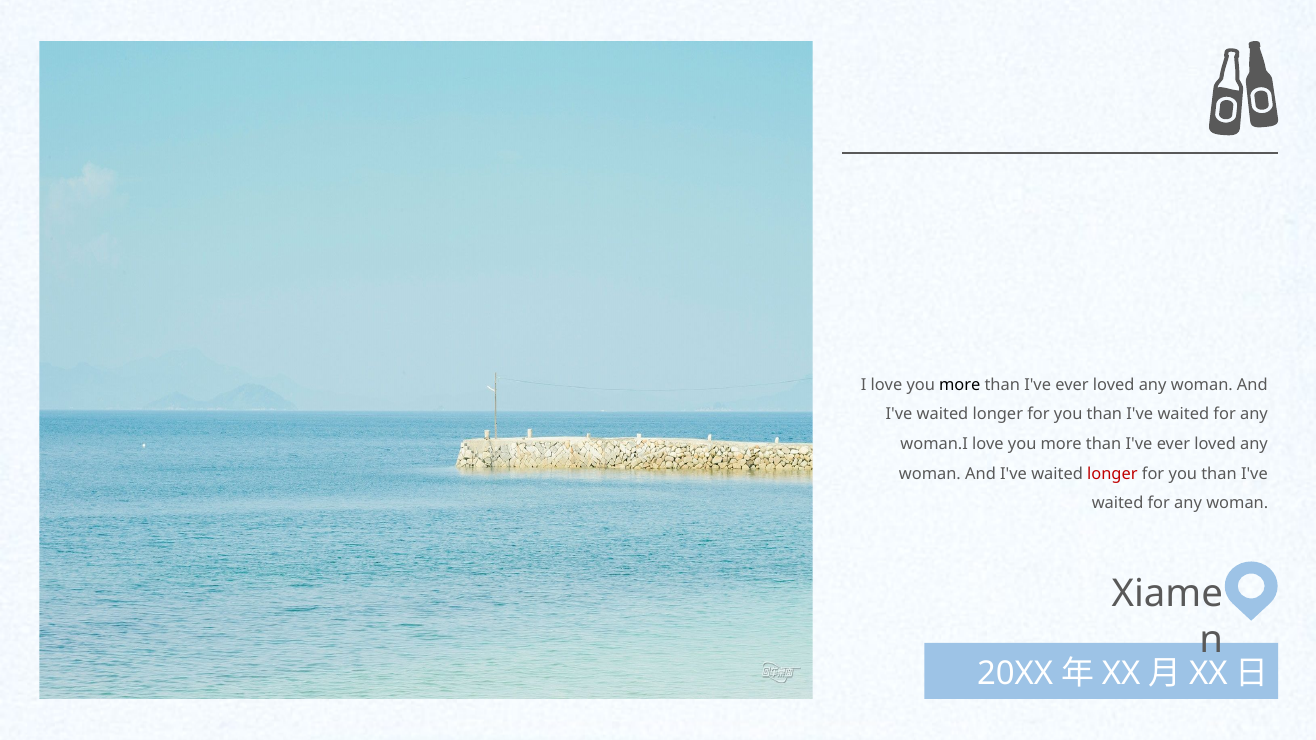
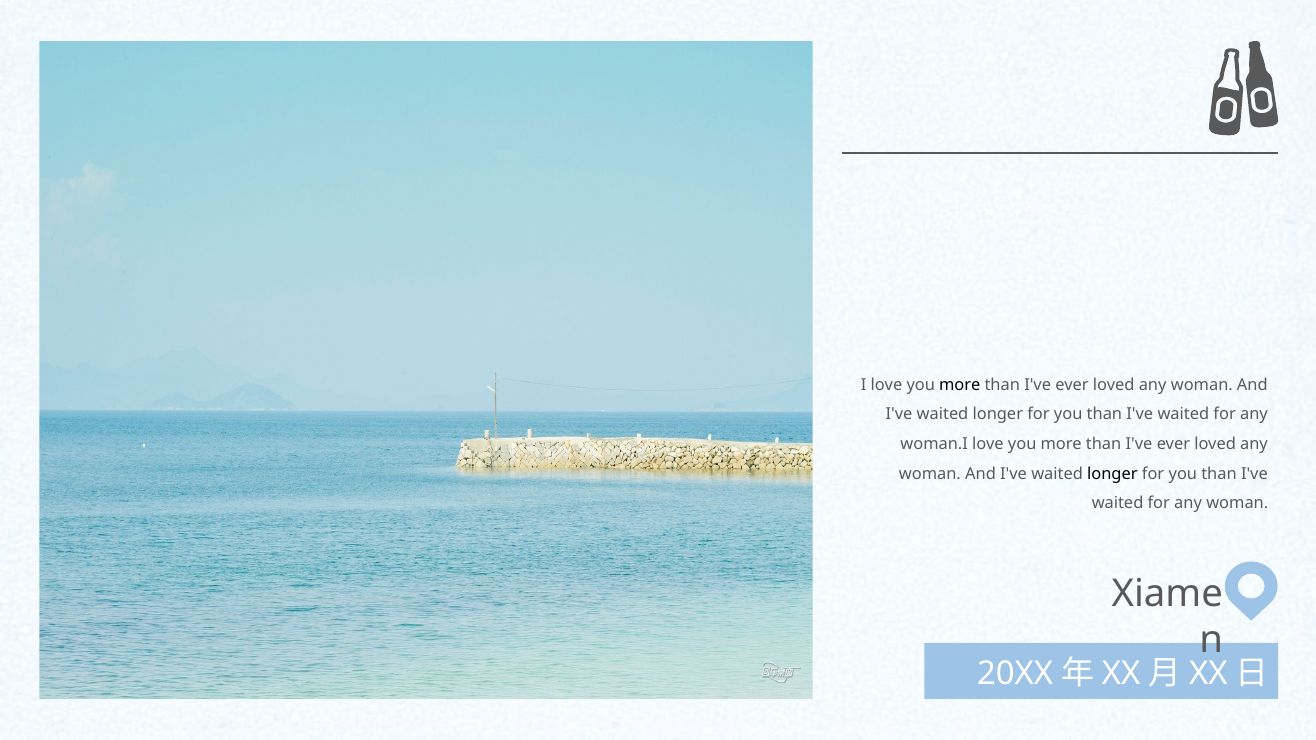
longer colour: red -> black (1112, 474)
